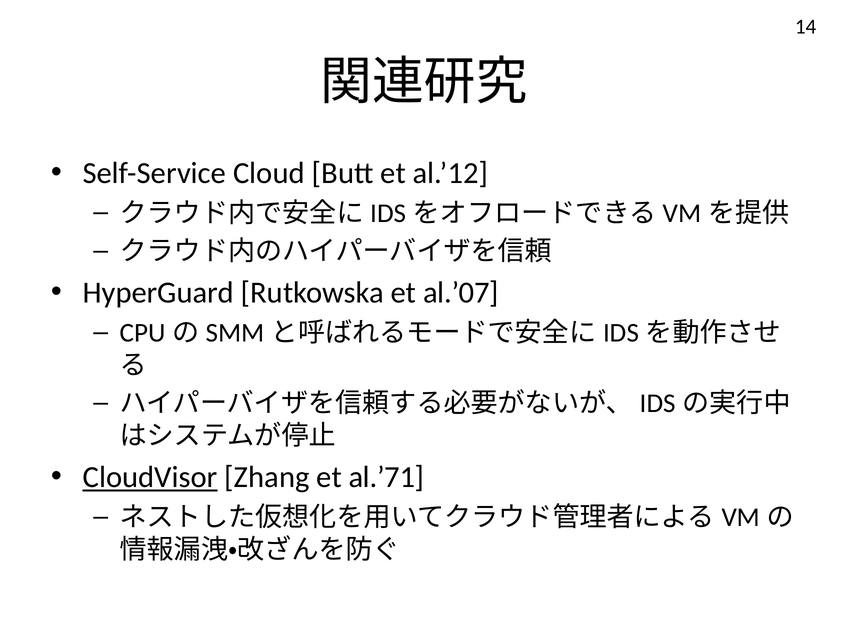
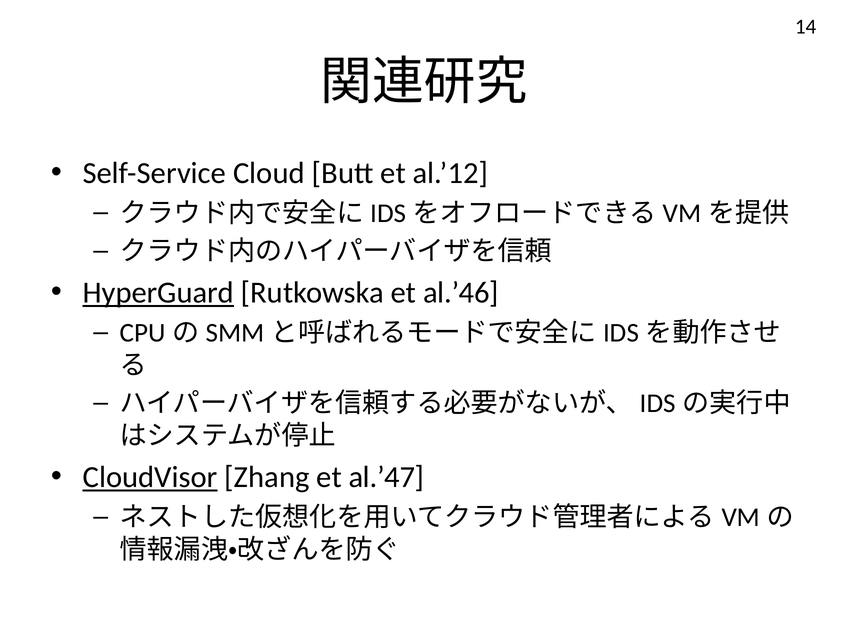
HyperGuard underline: none -> present (158, 293)
al.’07: al.’07 -> al.’46 (461, 293)
al.’71: al.’71 -> al.’47 (386, 477)
